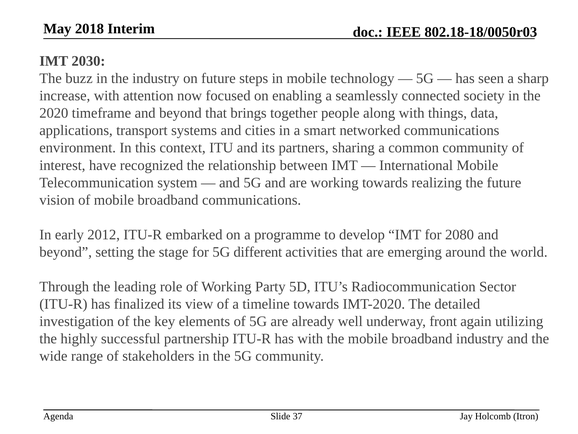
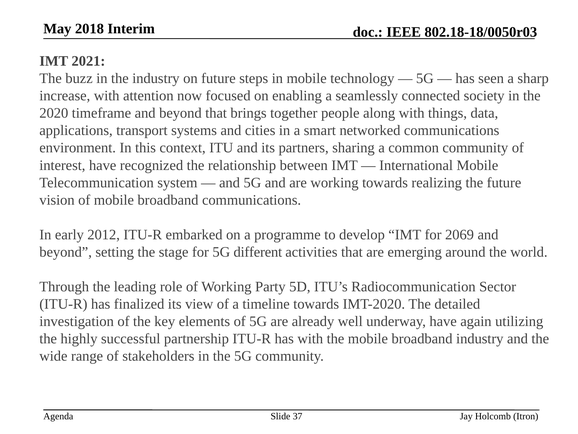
2030: 2030 -> 2021 (88, 61)
2080: 2080 -> 2069 (460, 234)
underway front: front -> have (443, 321)
